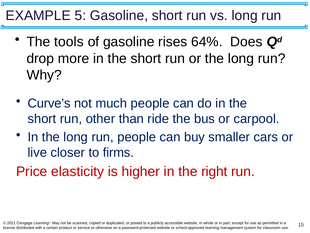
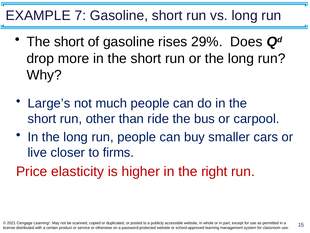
5: 5 -> 7 (80, 16)
tools: tools -> short (69, 42)
64%: 64% -> 29% (207, 42)
Curve’s: Curve’s -> Large’s (49, 103)
